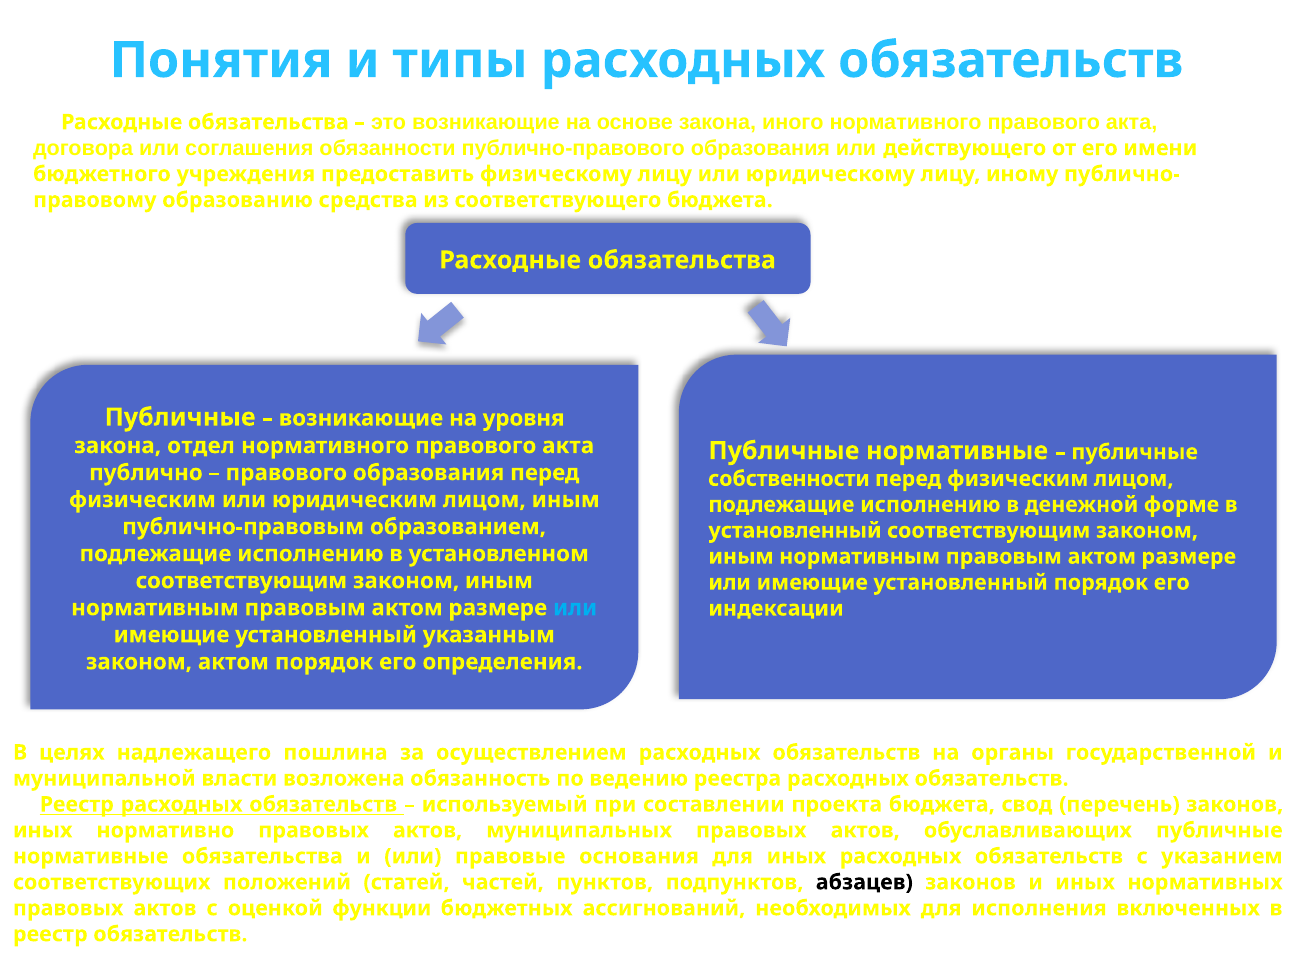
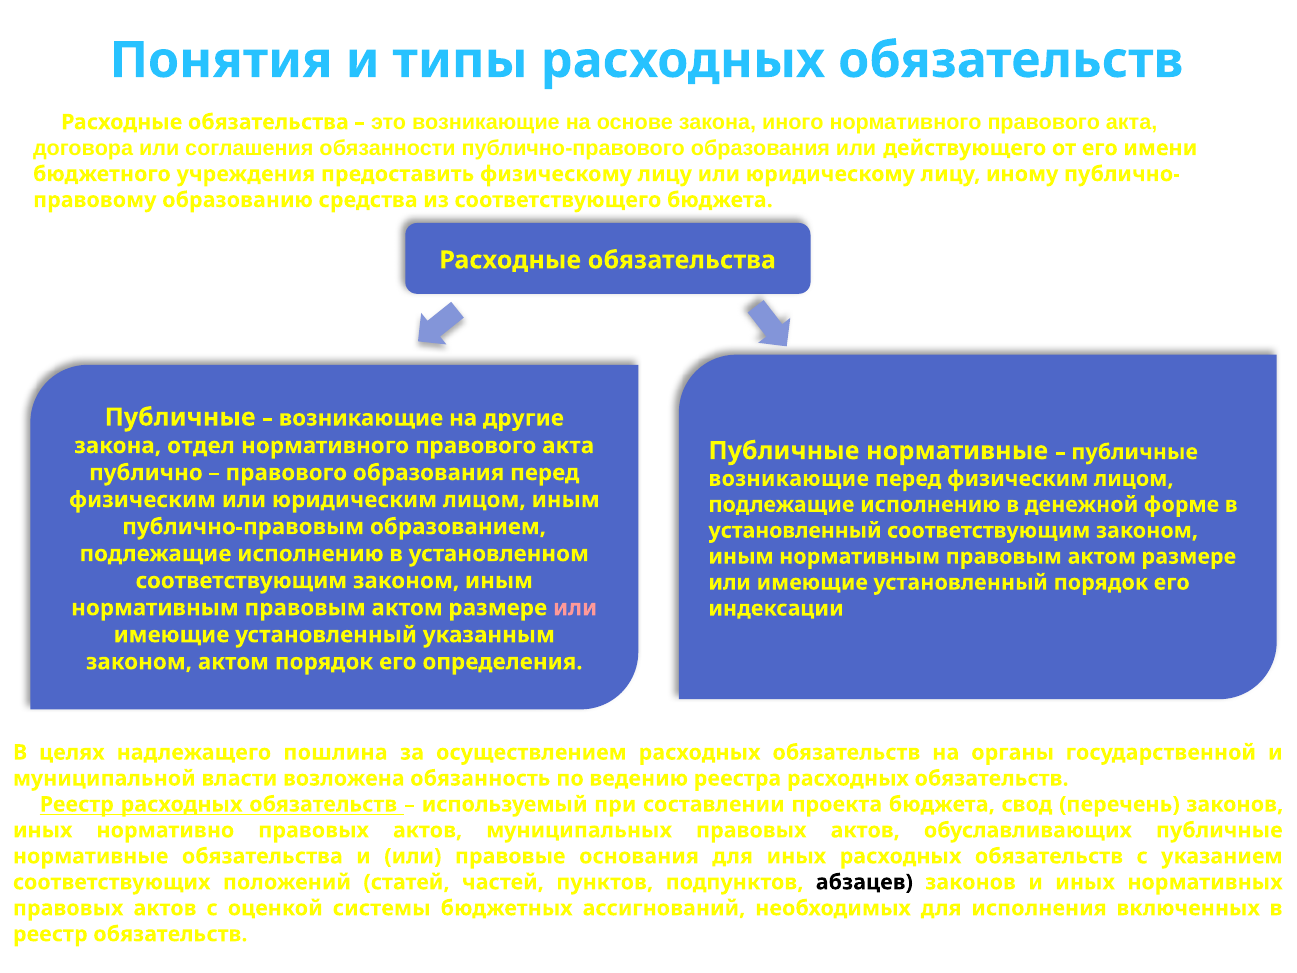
уровня: уровня -> другие (523, 418)
собственности: собственности -> возникающие (789, 479)
или colour: light blue -> pink (575, 608)
функции: функции -> системы (382, 908)
